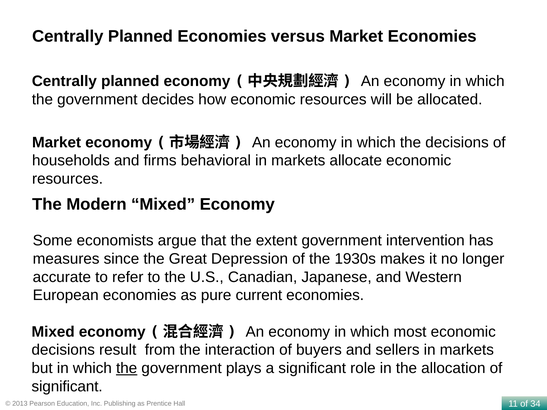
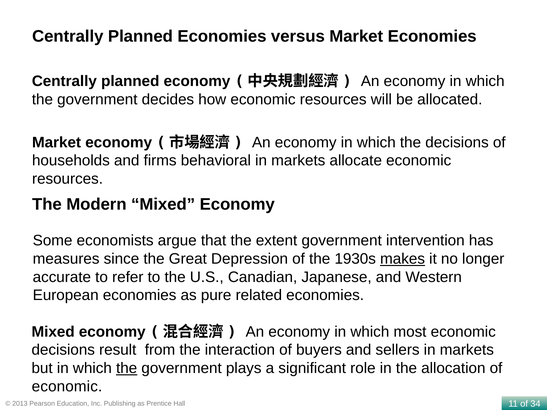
makes underline: none -> present (403, 259)
current: current -> related (259, 295)
significant: significant -> economic (67, 387)
